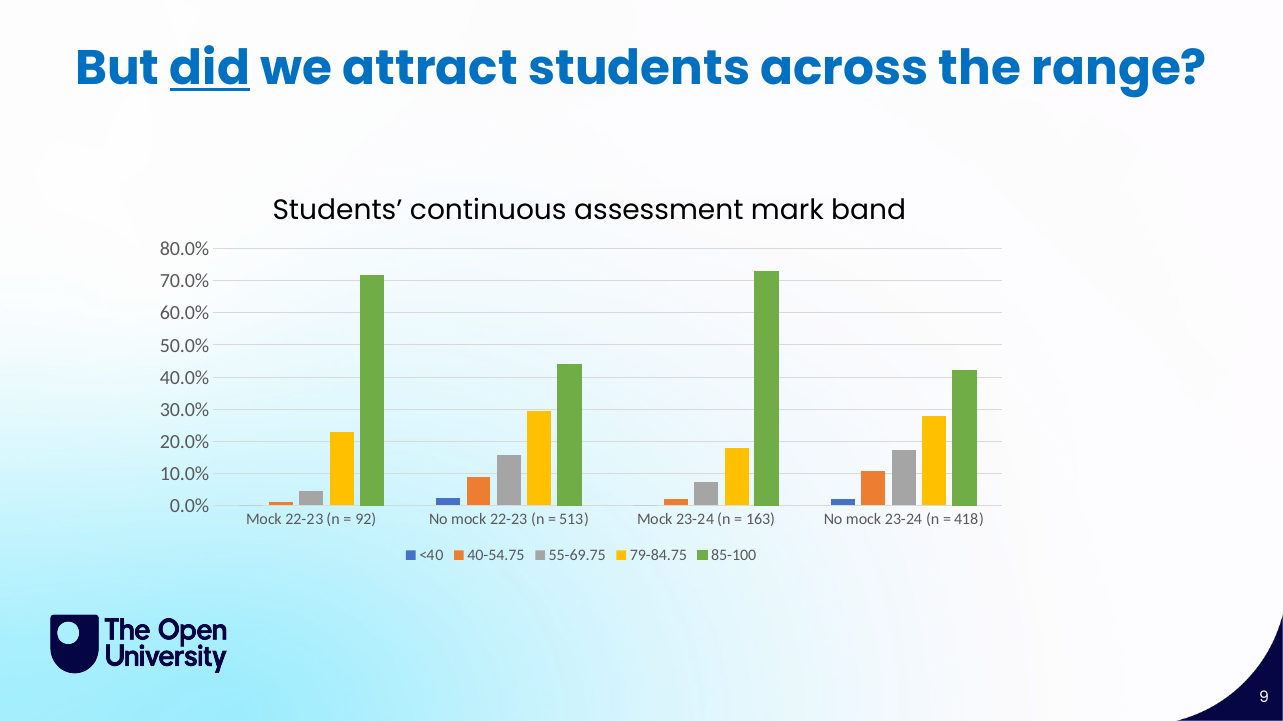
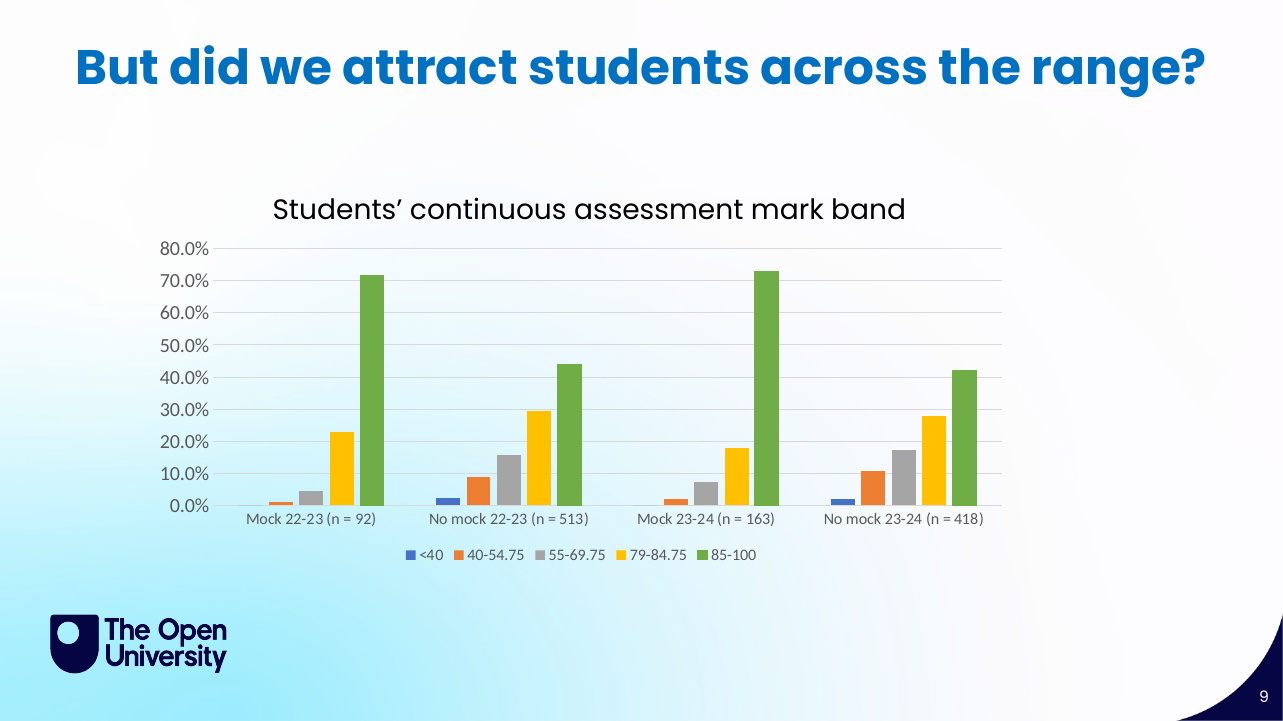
did underline: present -> none (210, 68)
